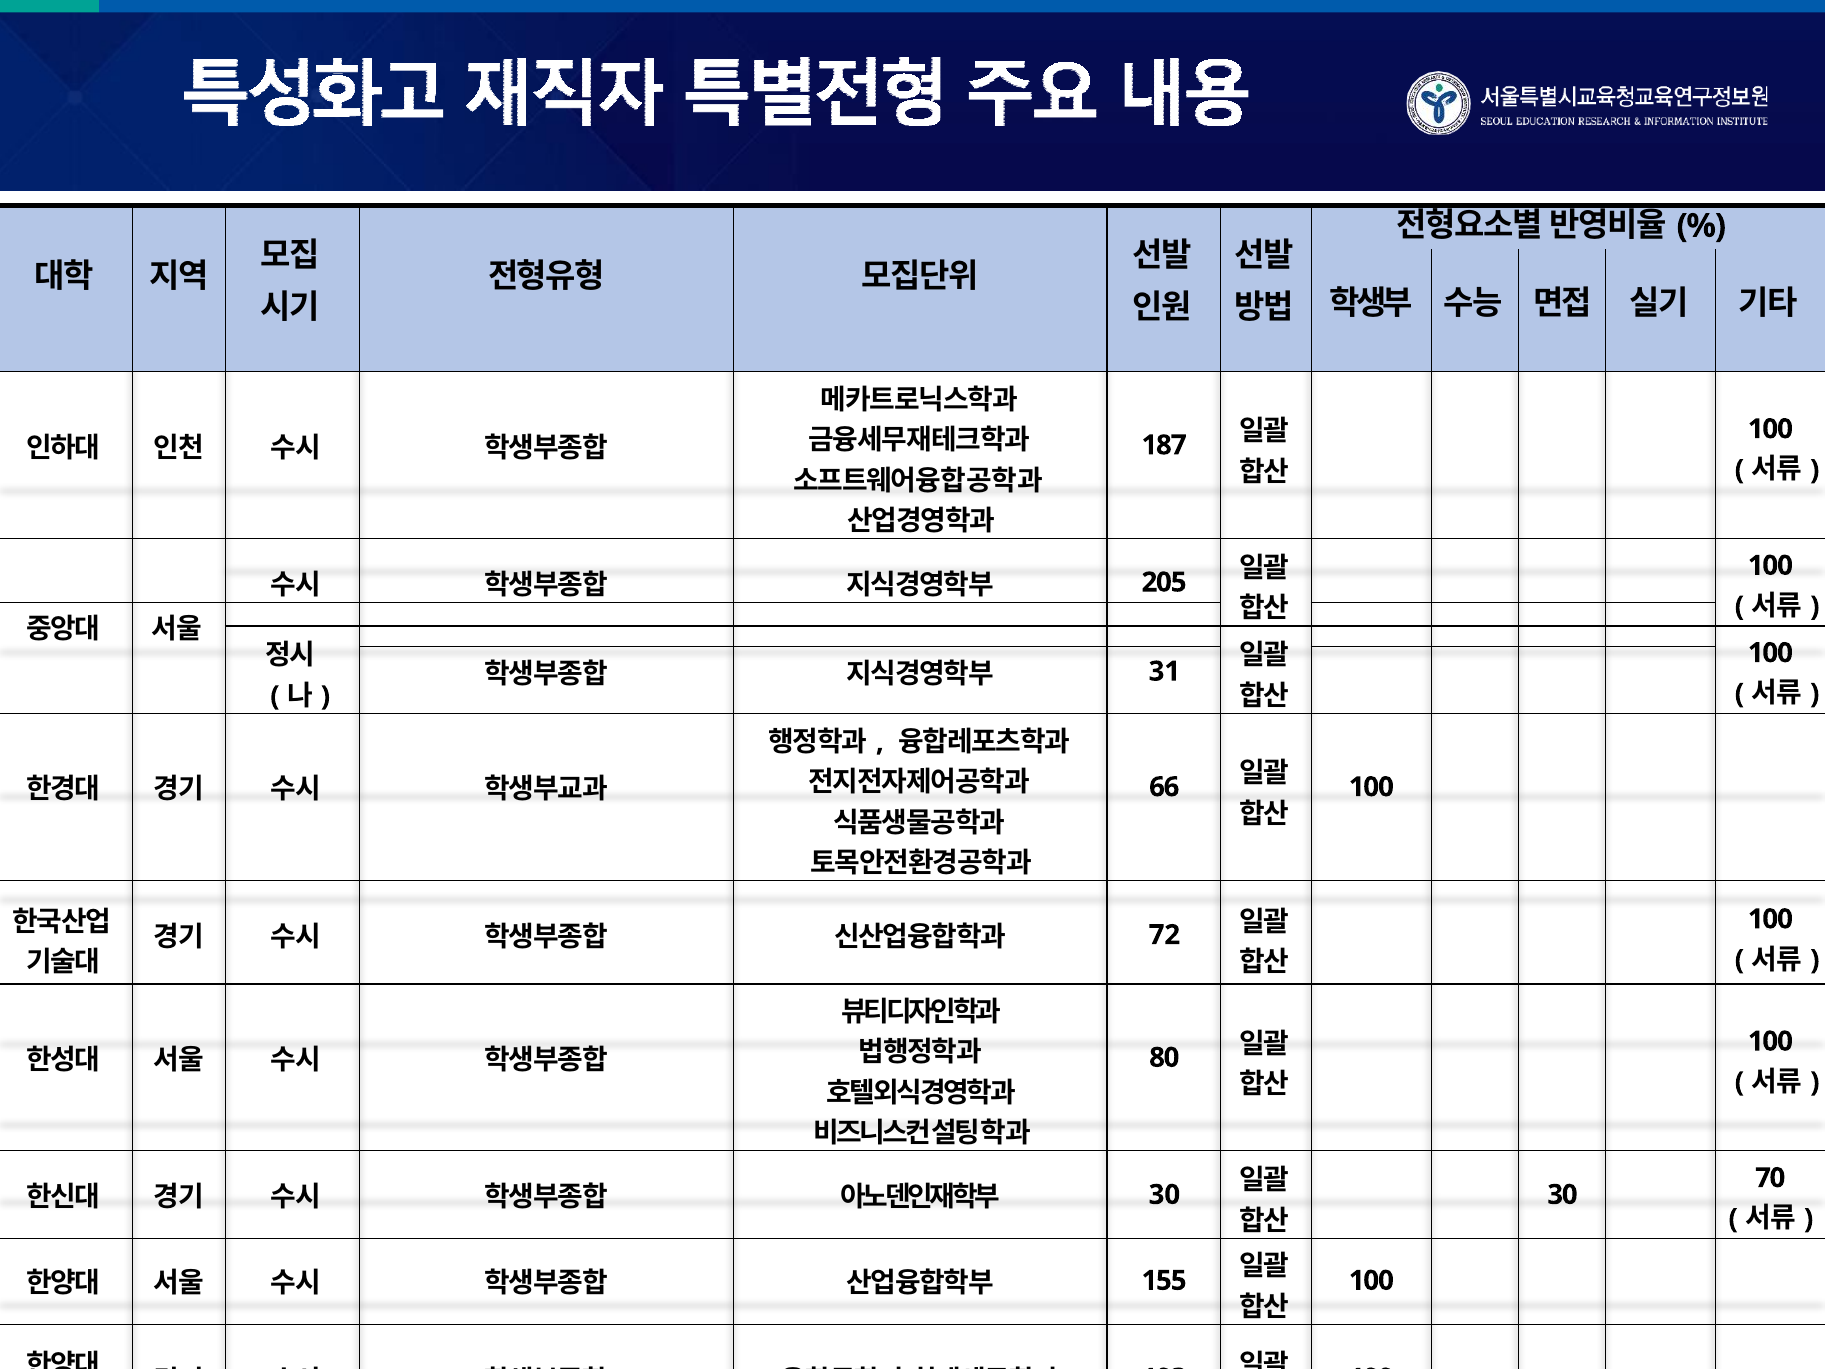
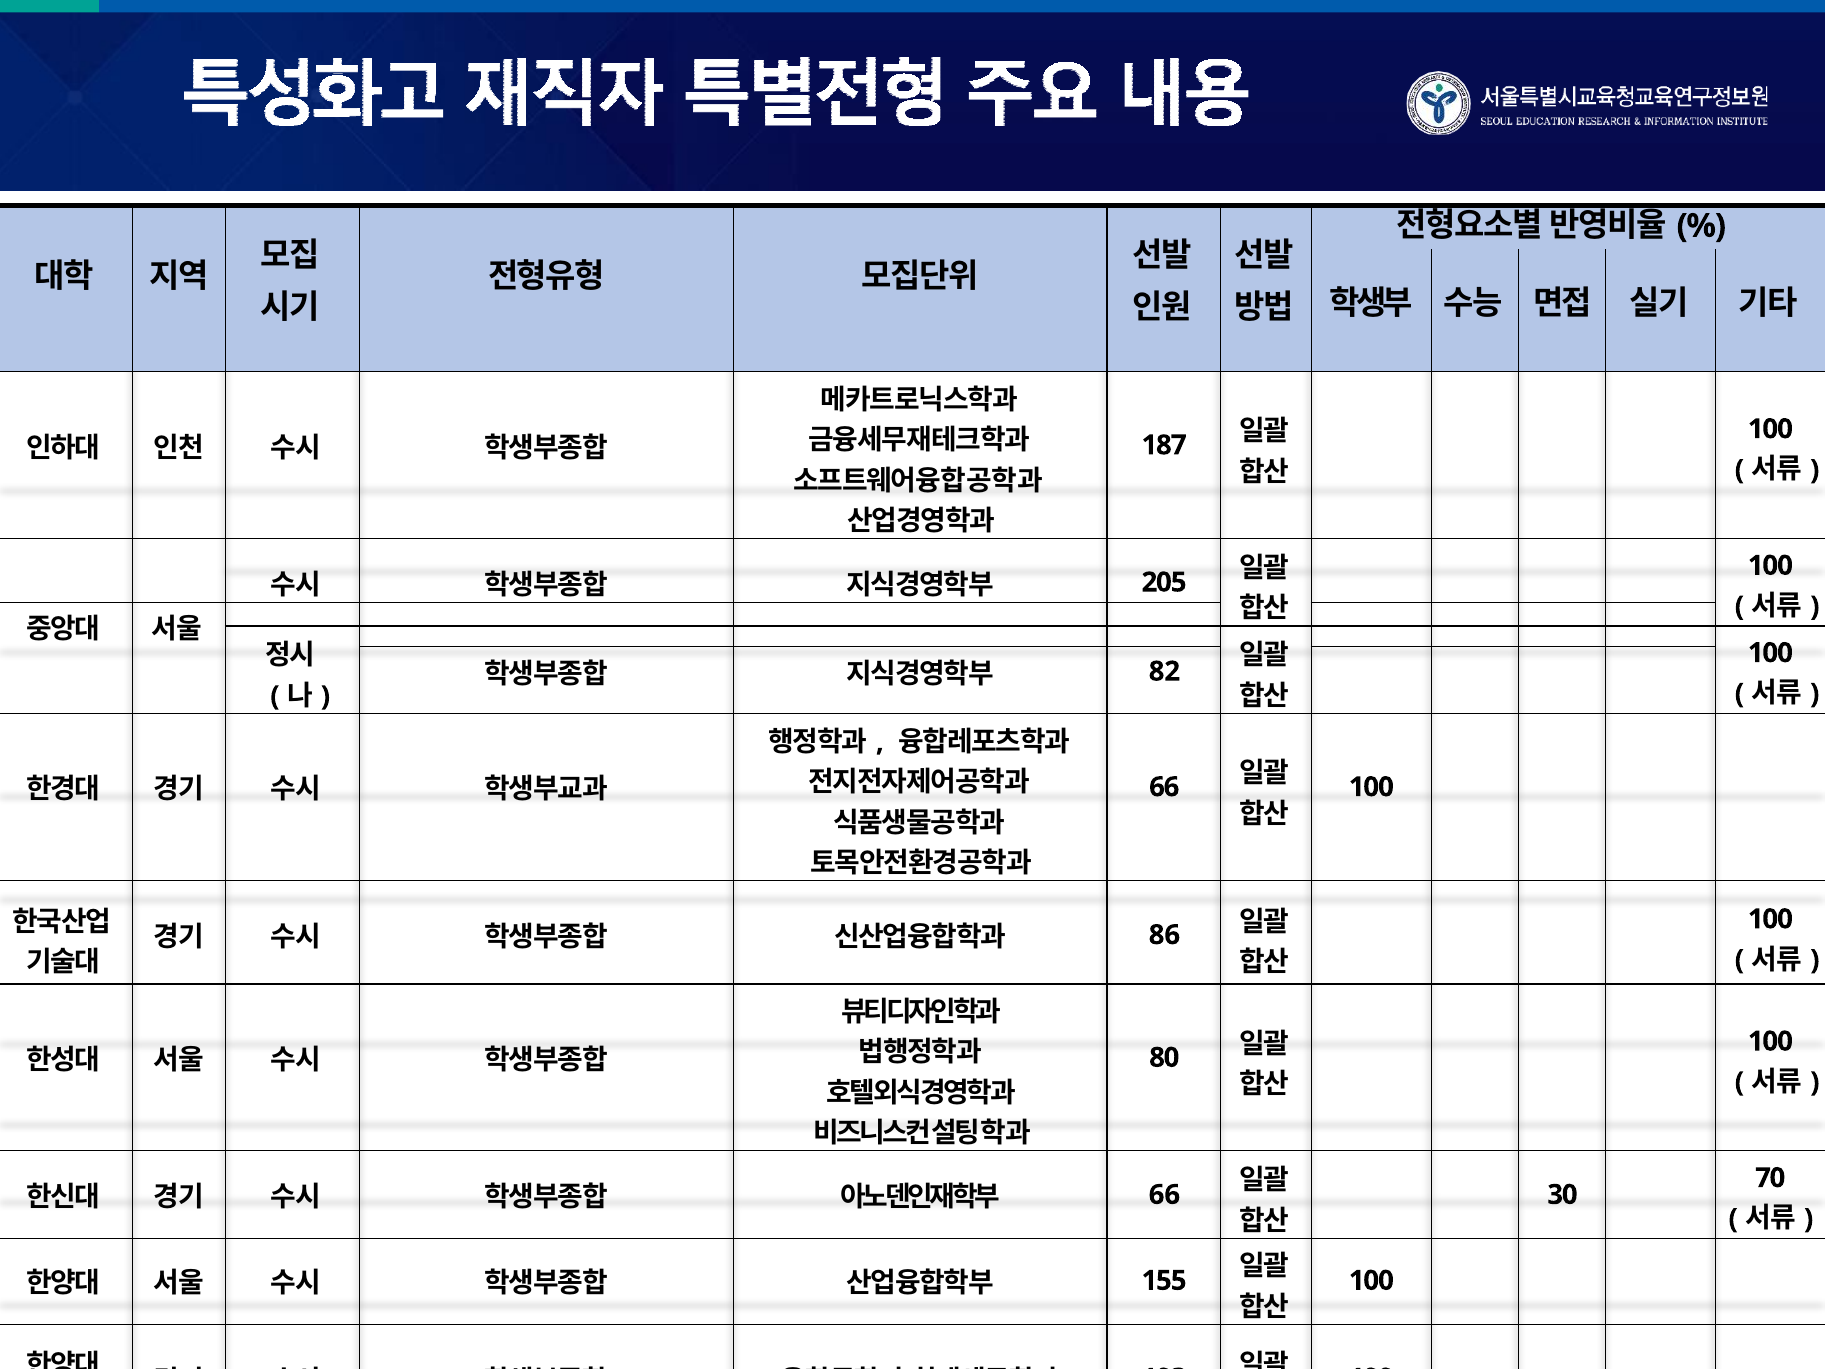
31: 31 -> 82 (1164, 671)
72: 72 -> 86 (1164, 935)
30: 30 -> 66 (1164, 1195)
